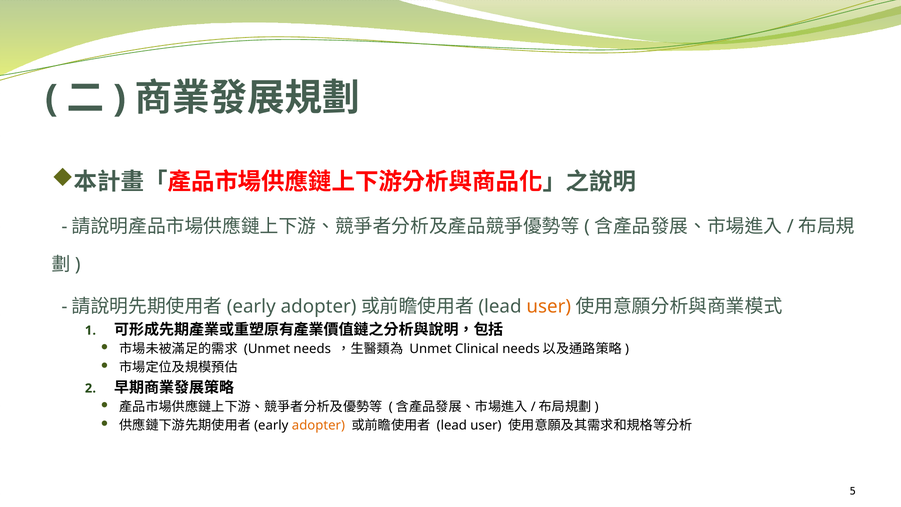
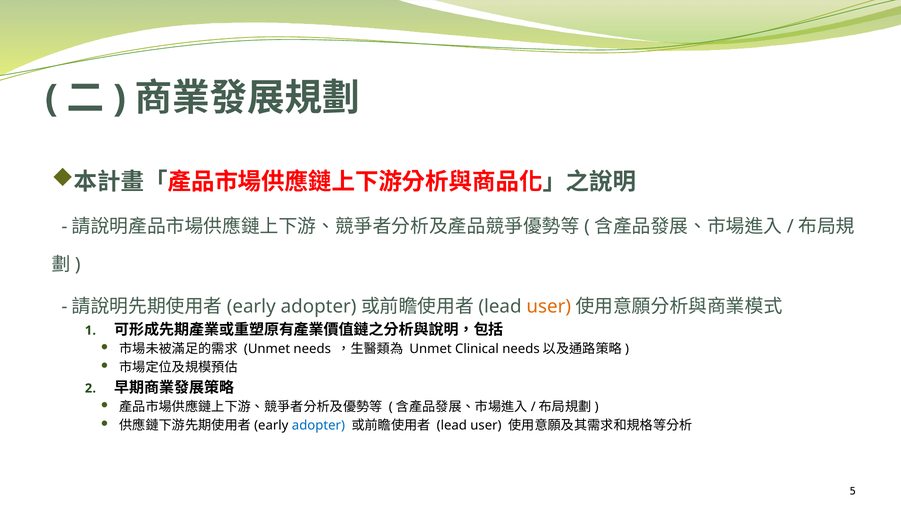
adopter colour: orange -> blue (318, 425)
